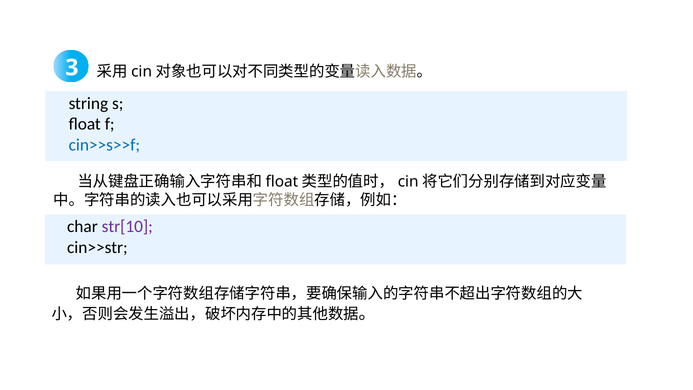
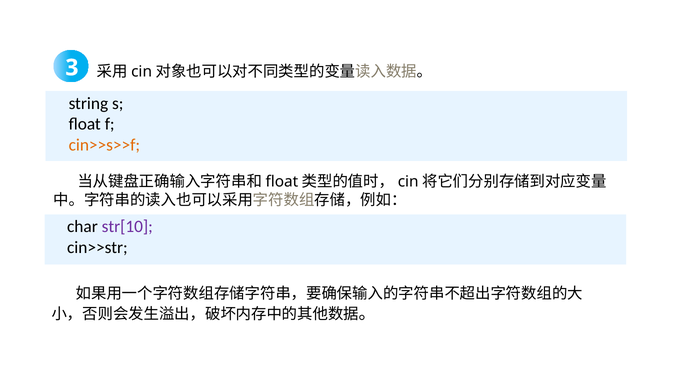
cin>>s>>f colour: blue -> orange (104, 145)
